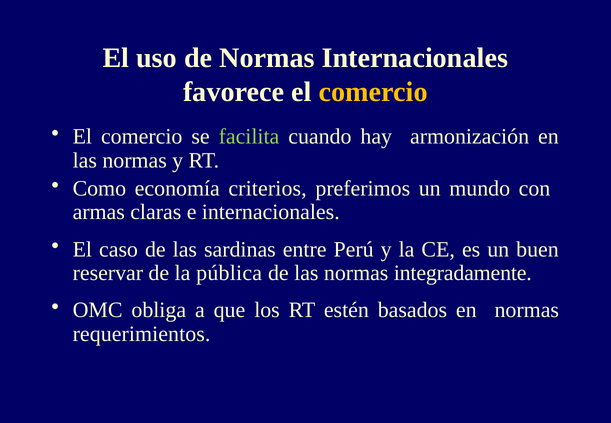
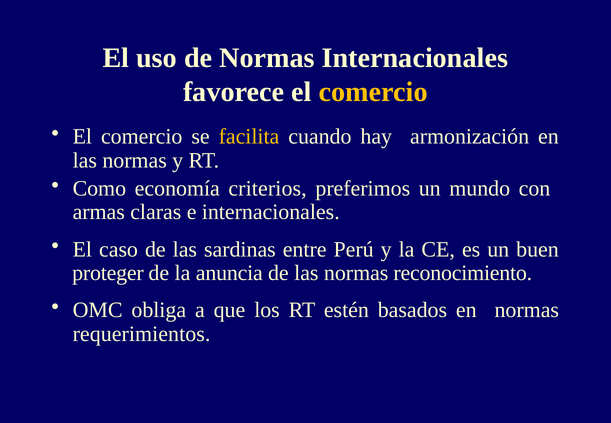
facilita colour: light green -> yellow (249, 137)
reservar: reservar -> proteger (108, 273)
pública: pública -> anuncia (229, 273)
integradamente: integradamente -> reconocimiento (463, 273)
